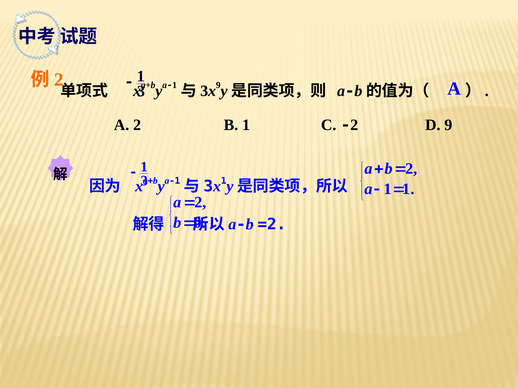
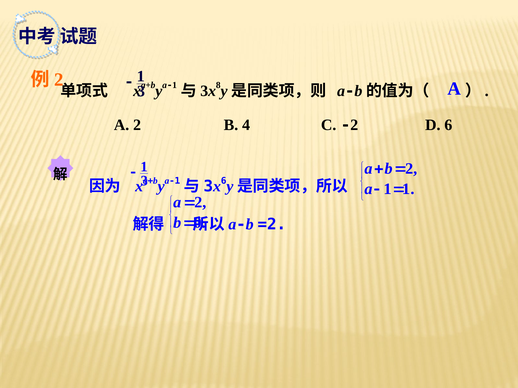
9: 9 -> 8 (218, 85)
B 1: 1 -> 4 (246, 125)
D 9: 9 -> 6 (448, 125)
1: 1 -> 6 (224, 181)
